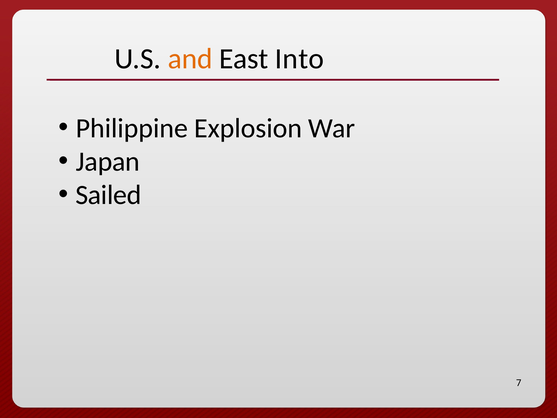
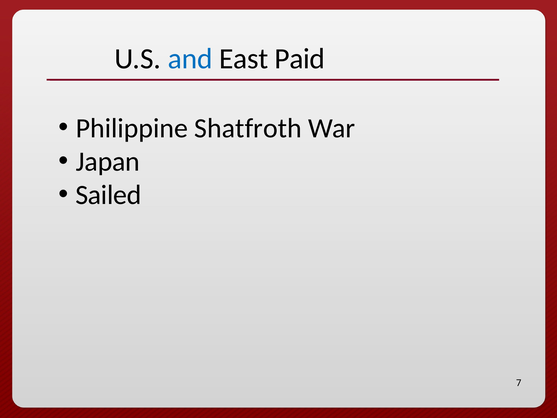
and colour: orange -> blue (190, 59)
Into: Into -> Paid (300, 59)
Explosion: Explosion -> Shatfroth (248, 128)
